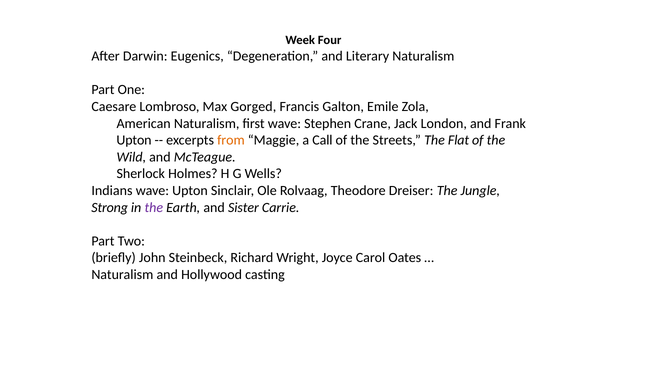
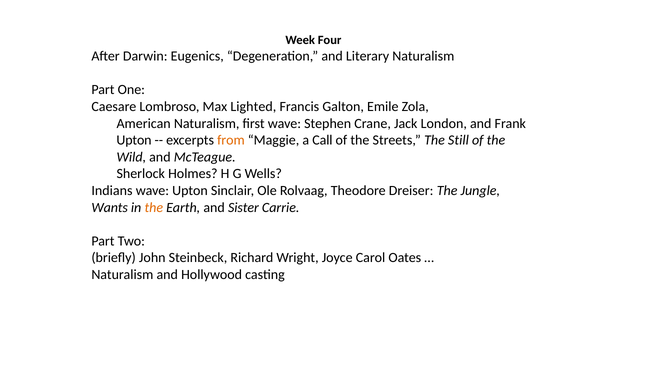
Gorged: Gorged -> Lighted (253, 106)
Flat: Flat -> Still (458, 140)
Strong: Strong -> Wants (110, 207)
the colour: purple -> orange (154, 207)
